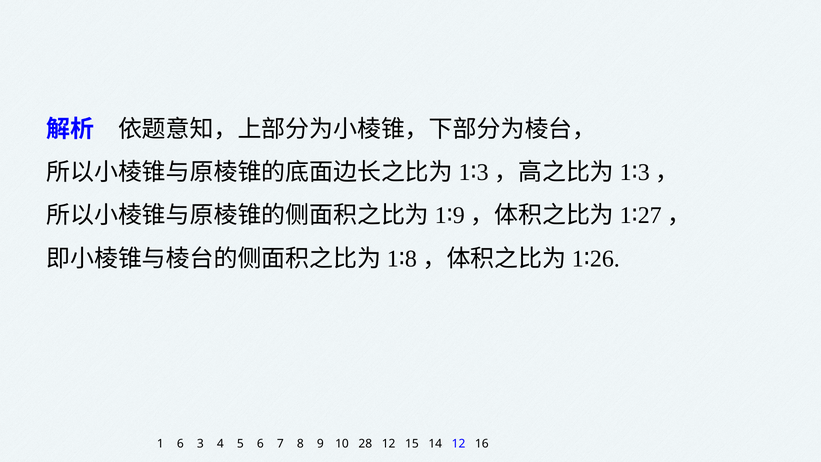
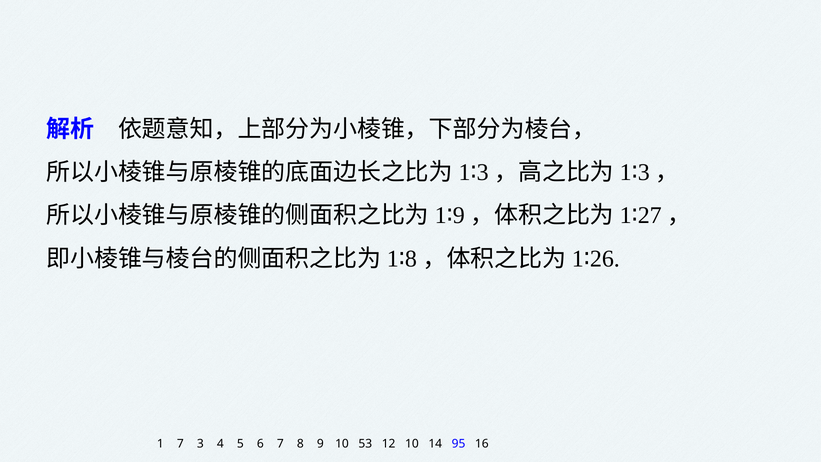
1 6: 6 -> 7 (180, 444)
28: 28 -> 53 (365, 444)
12 15: 15 -> 10 (412, 444)
14 12: 12 -> 95 (459, 444)
